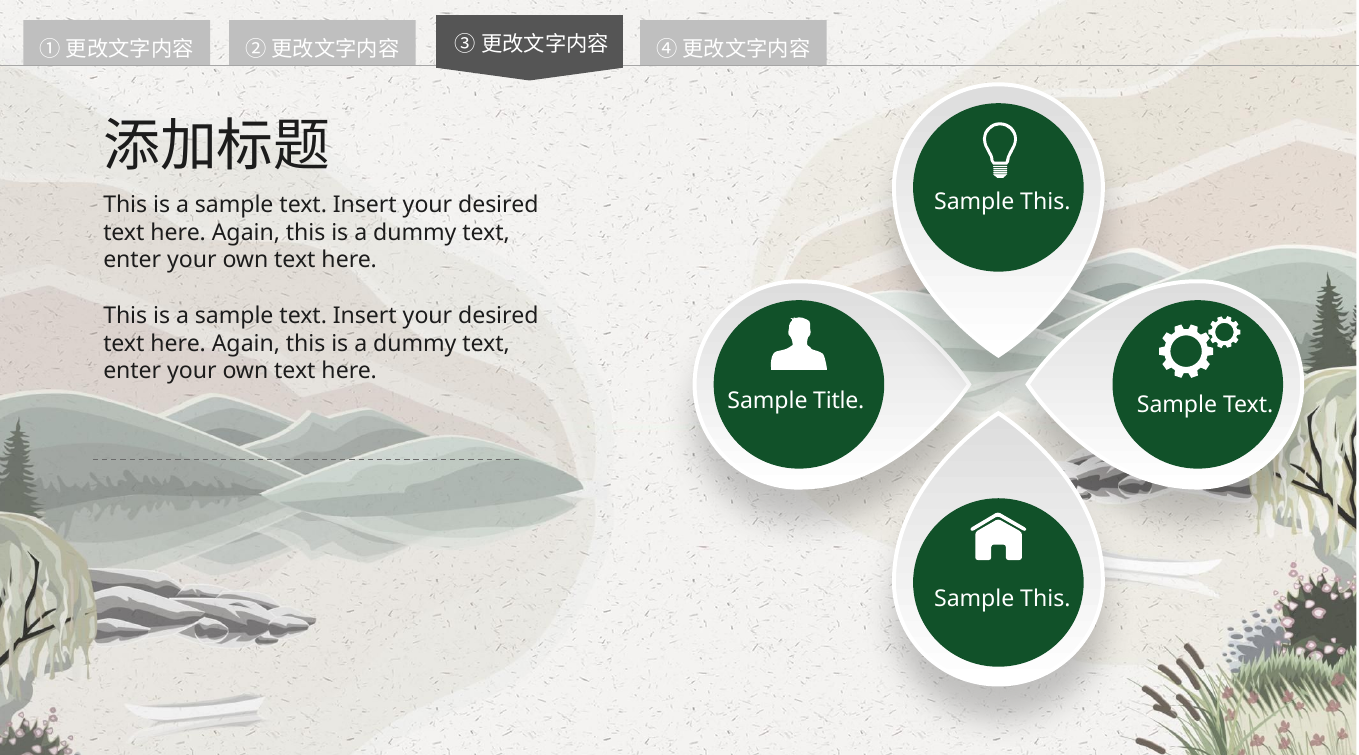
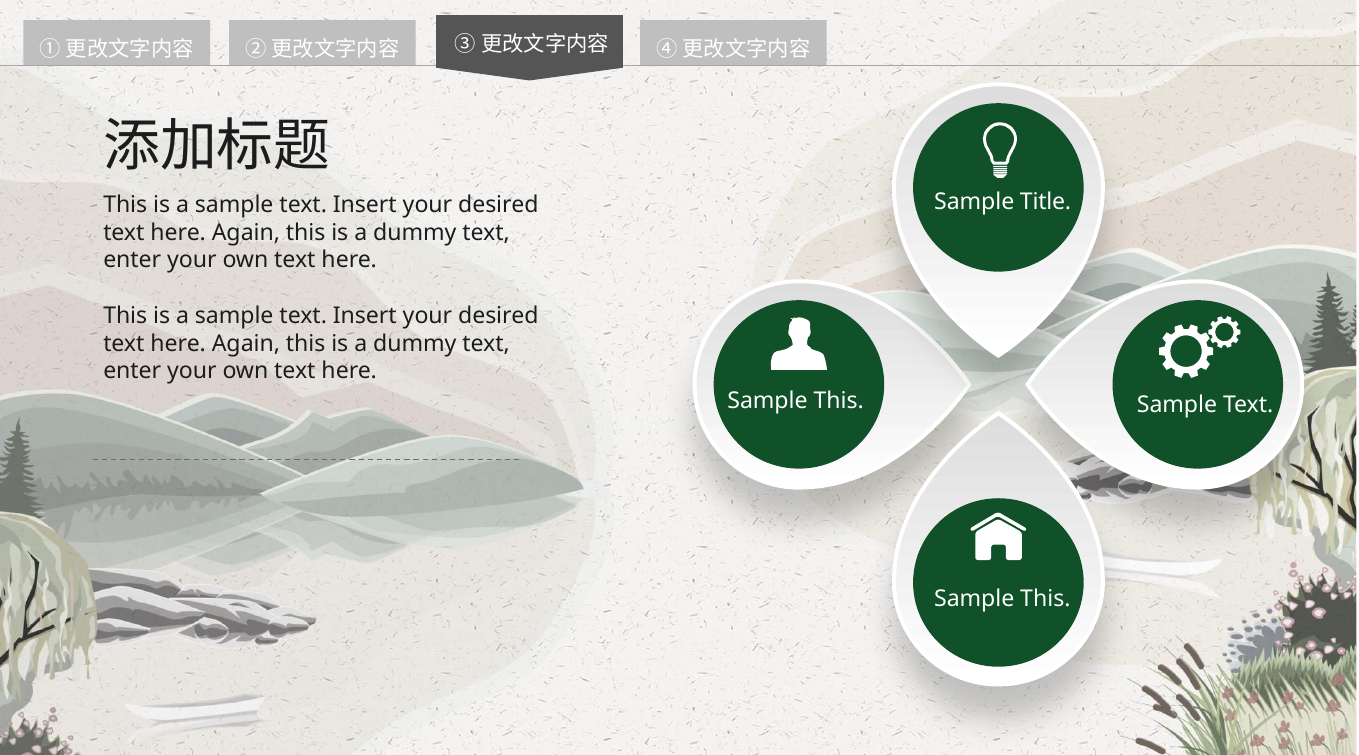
This: This -> Title (1046, 202)
Title: Title -> This (839, 401)
